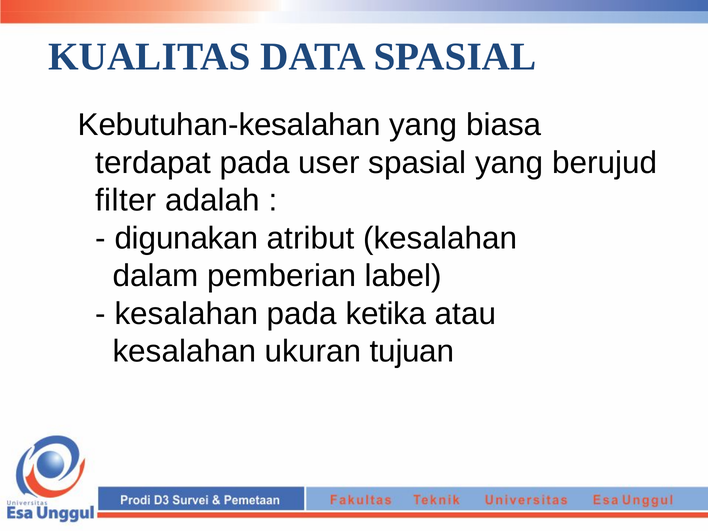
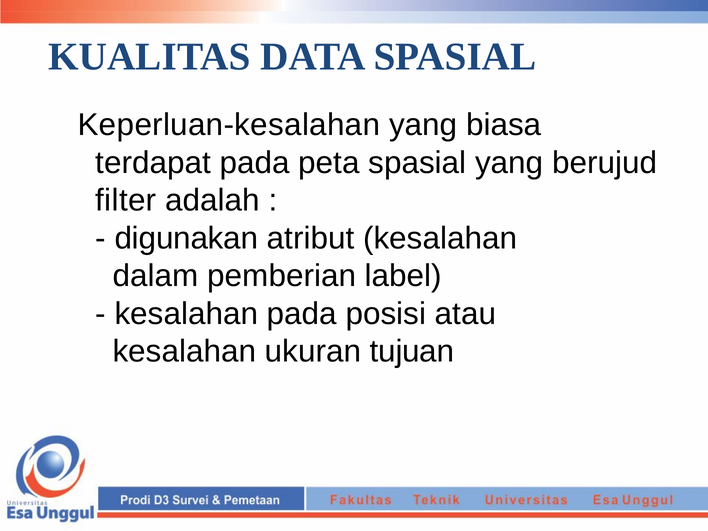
Kebutuhan-kesalahan: Kebutuhan-kesalahan -> Keperluan-kesalahan (229, 125)
user: user -> peta (329, 163)
ketika: ketika -> posisi (386, 314)
